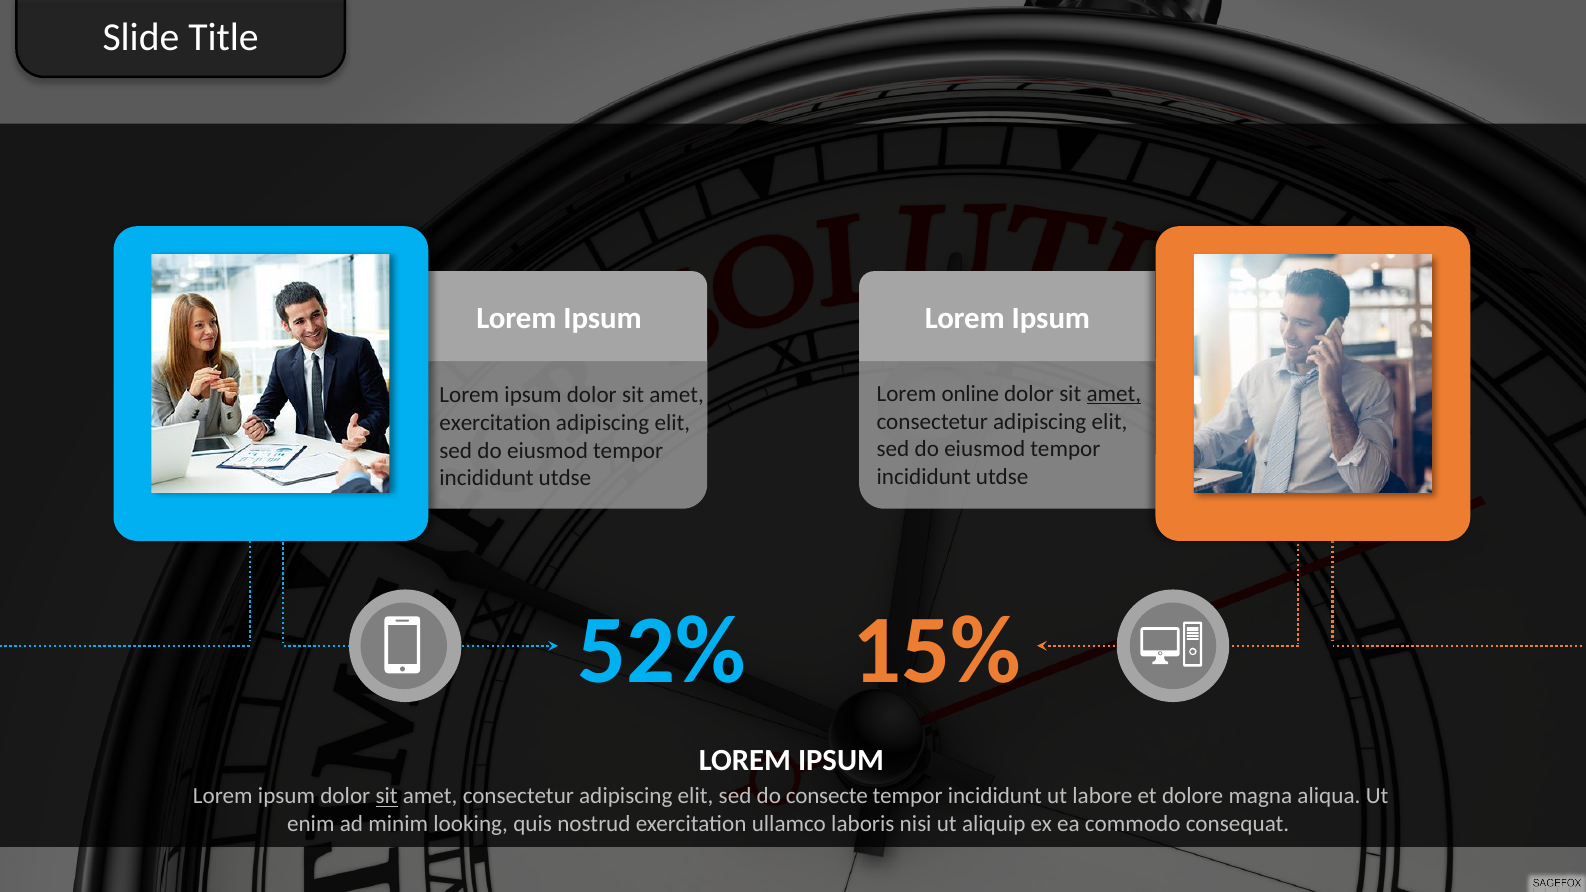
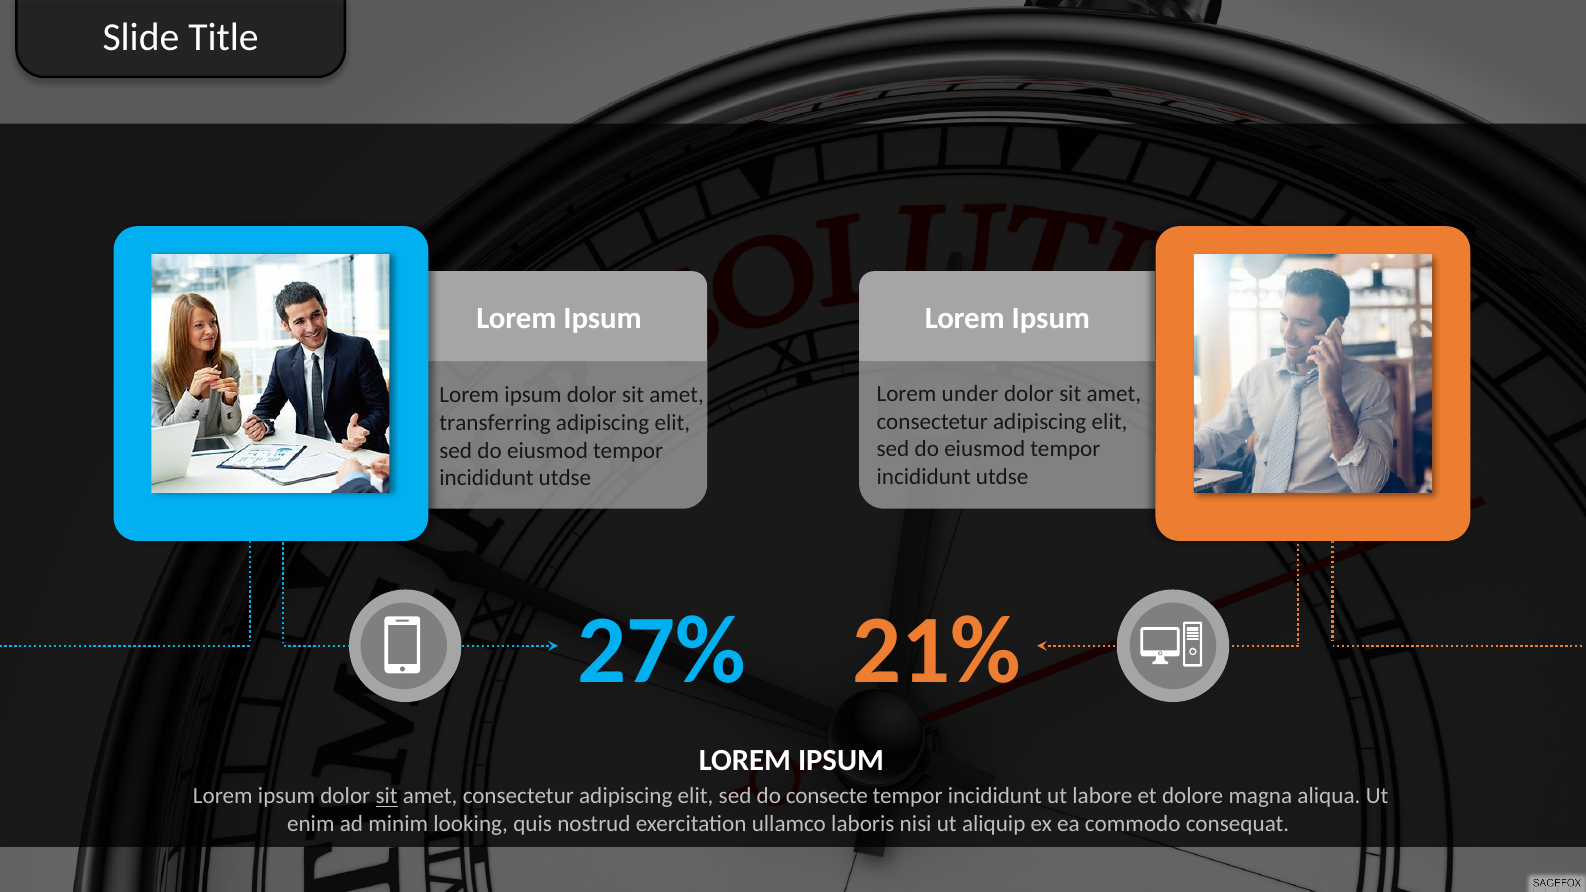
online: online -> under (970, 394)
amet underline: present -> none (1114, 394)
exercitation: exercitation -> transferring (495, 423)
52%: 52% -> 27% (661, 650)
15%: 15% -> 21% (937, 651)
